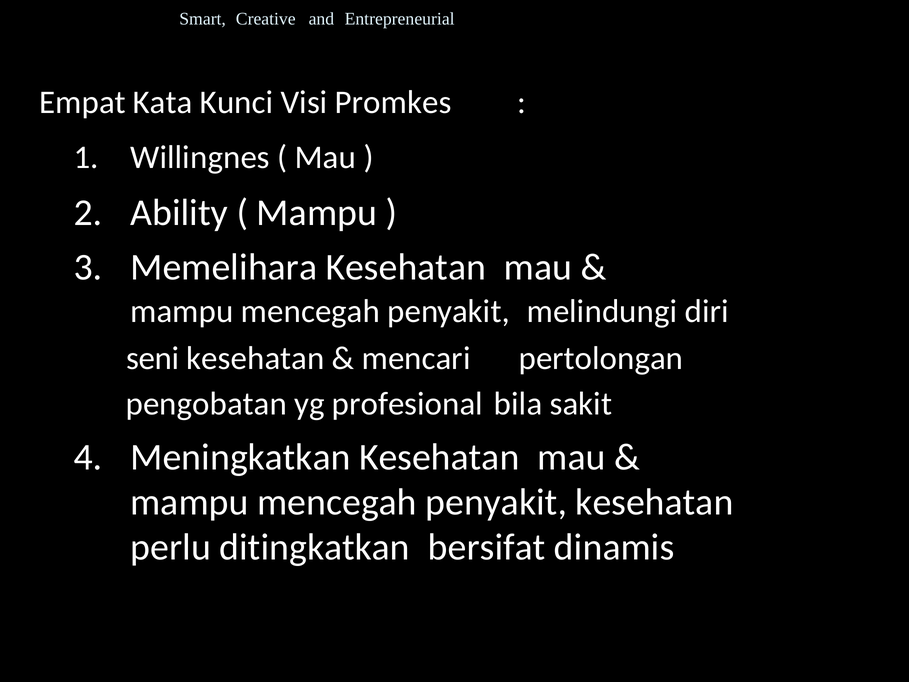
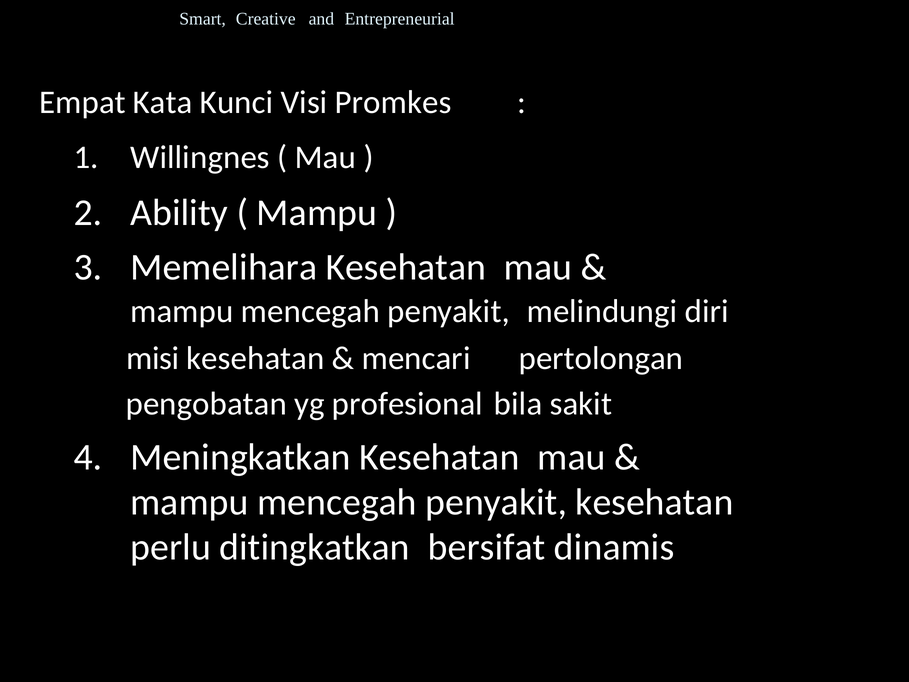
seni: seni -> misi (153, 358)
